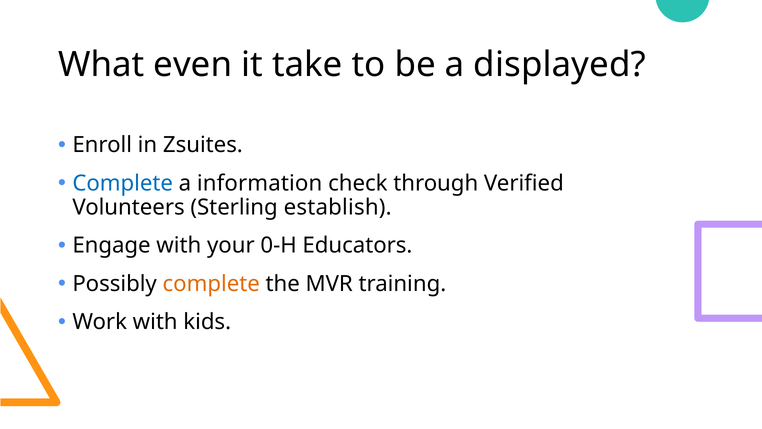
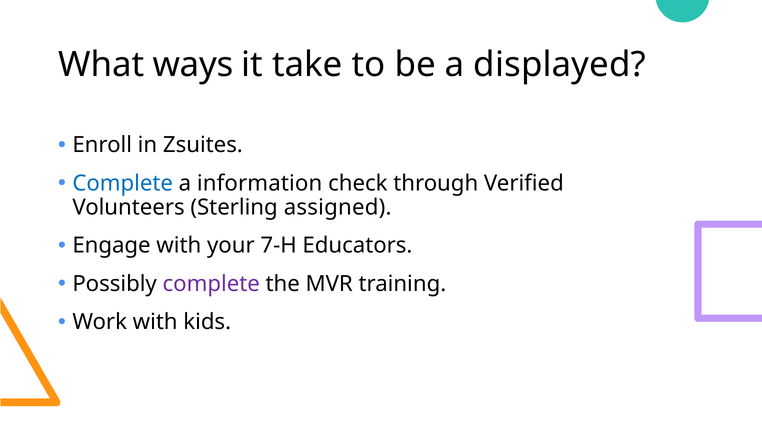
even: even -> ways (193, 65)
establish: establish -> assigned (338, 207)
0-H: 0-H -> 7-H (279, 245)
complete colour: orange -> purple (211, 284)
